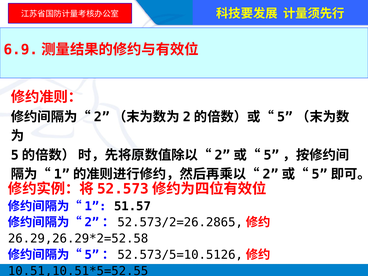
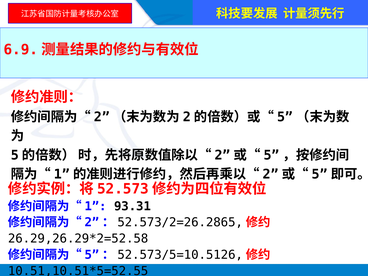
51.57: 51.57 -> 93.31 (132, 206)
